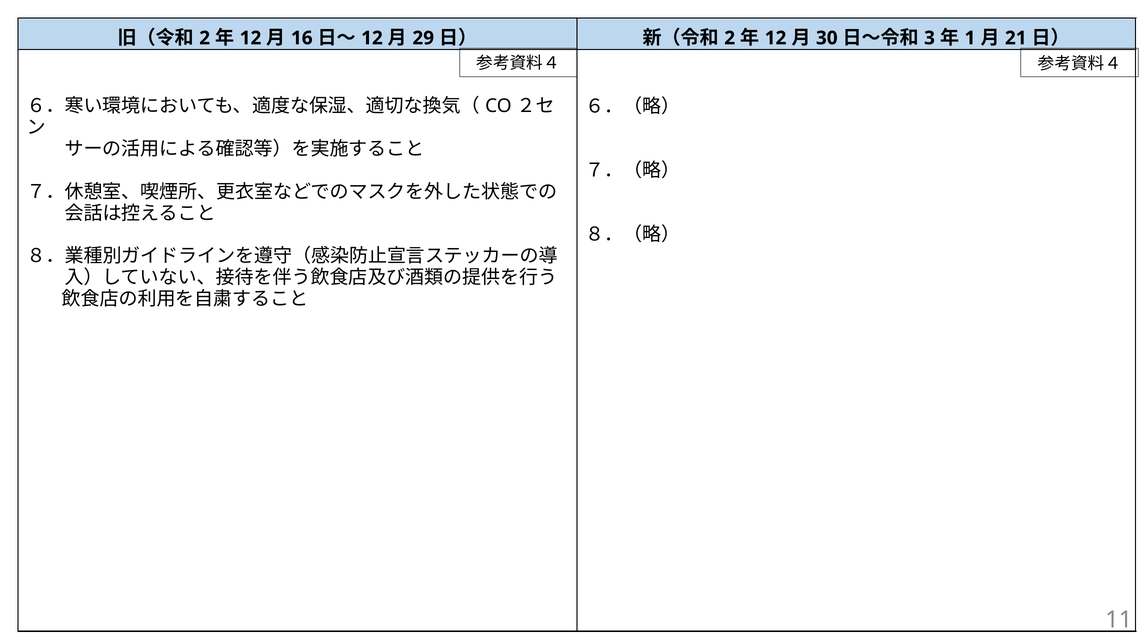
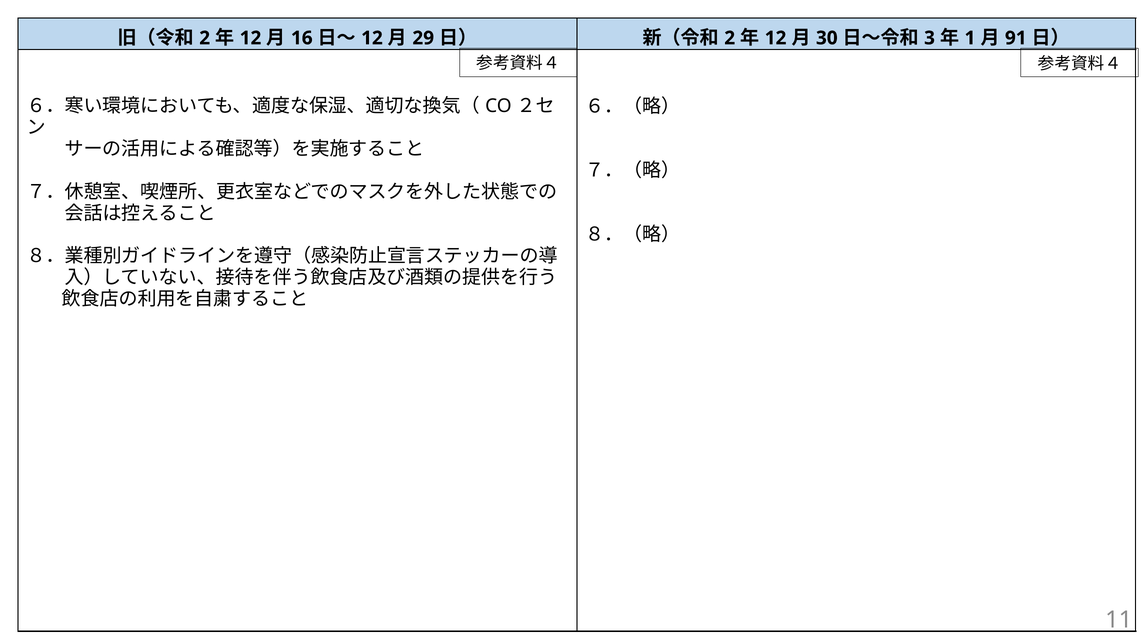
21: 21 -> 91 (1016, 38)
